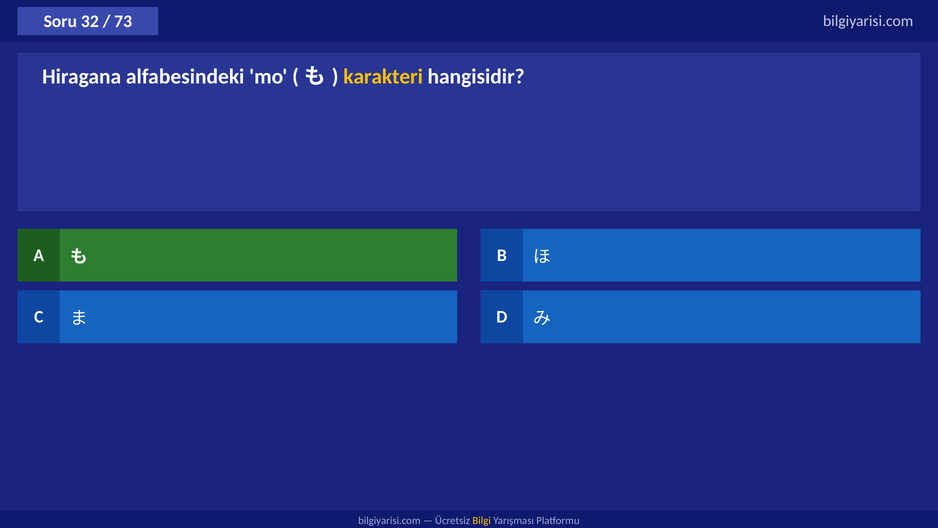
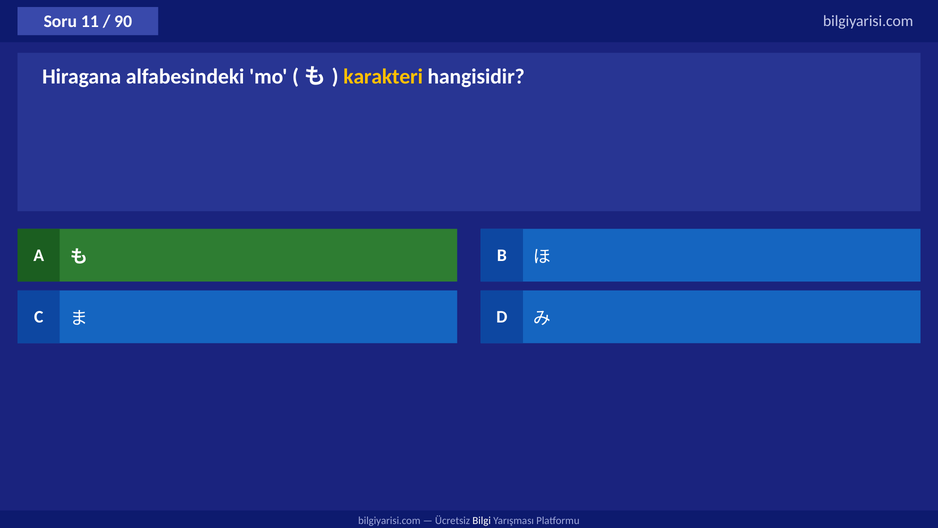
32: 32 -> 11 (90, 21)
73: 73 -> 90 (123, 21)
Bilgi colour: yellow -> white (482, 520)
